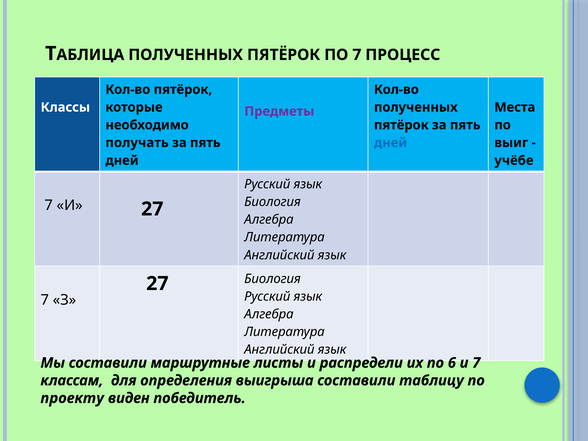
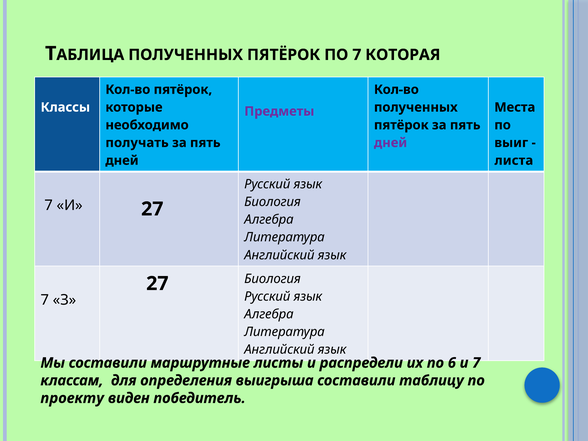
ПРОЦЕСС: ПРОЦЕСС -> КОТОРАЯ (403, 55)
дней colour: blue -> purple (391, 143)
учёбе: учёбе -> листа (514, 160)
